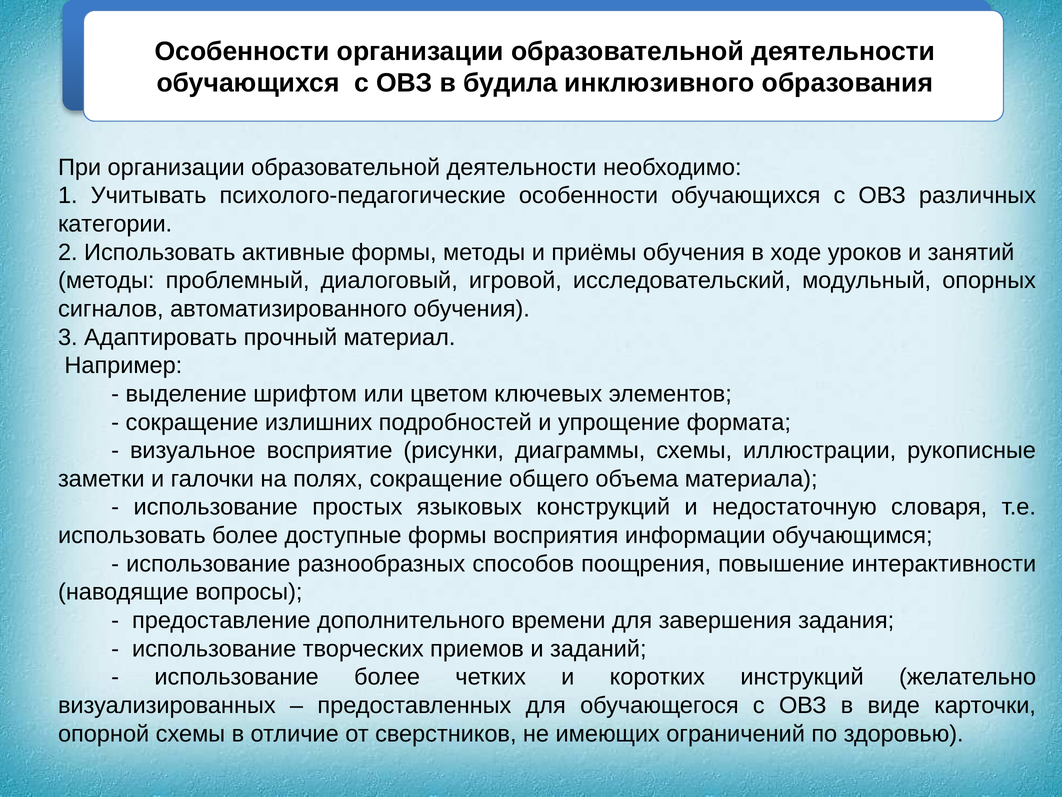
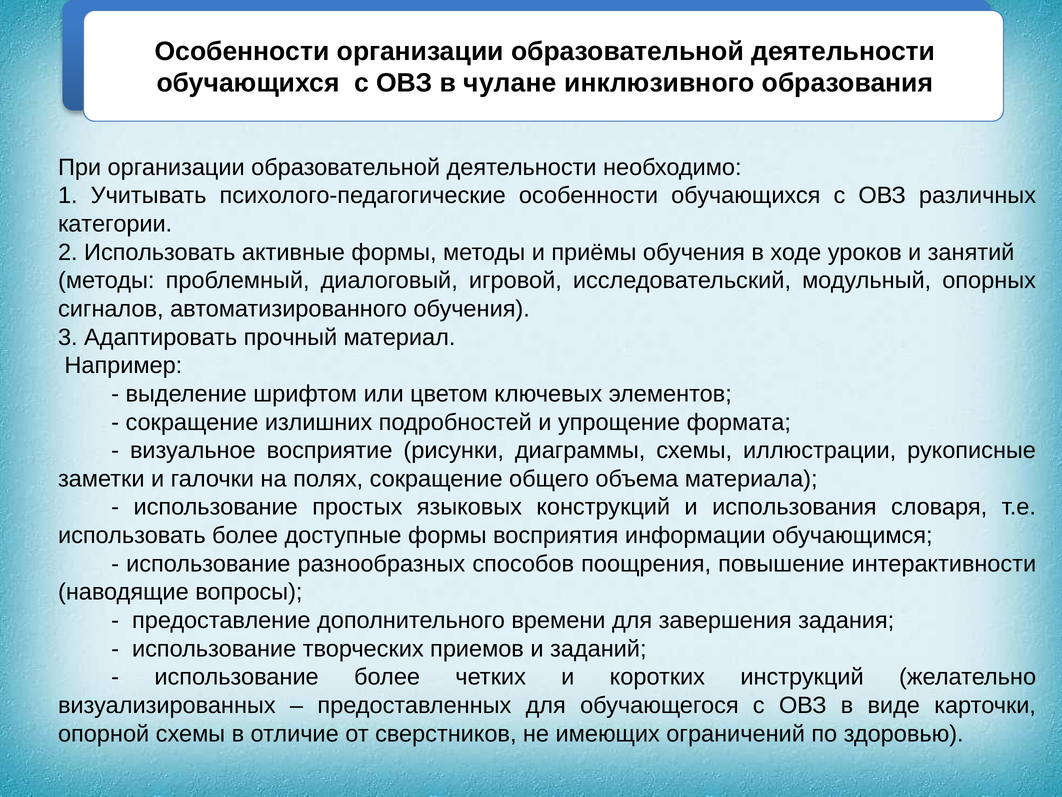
будила: будила -> чулане (510, 83)
недостаточную: недостаточную -> использования (794, 507)
